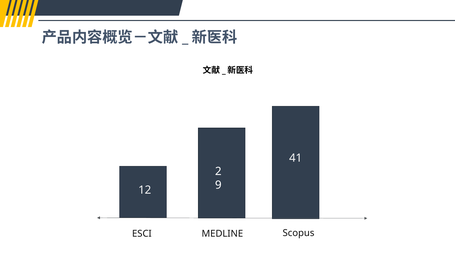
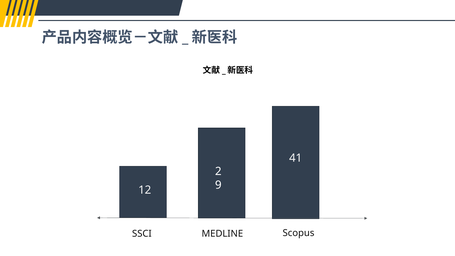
ESCI: ESCI -> SSCI (142, 233)
